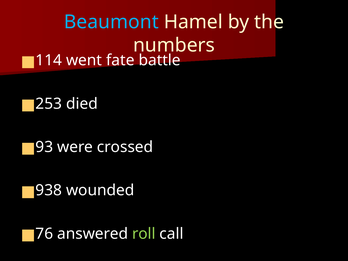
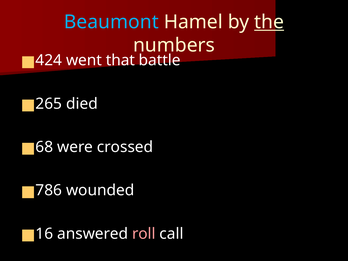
the underline: none -> present (269, 22)
114: 114 -> 424 (49, 60)
fate: fate -> that (120, 60)
253: 253 -> 265 (49, 104)
93: 93 -> 68 (44, 147)
938: 938 -> 786 (49, 190)
76: 76 -> 16 (44, 234)
roll colour: light green -> pink (144, 234)
